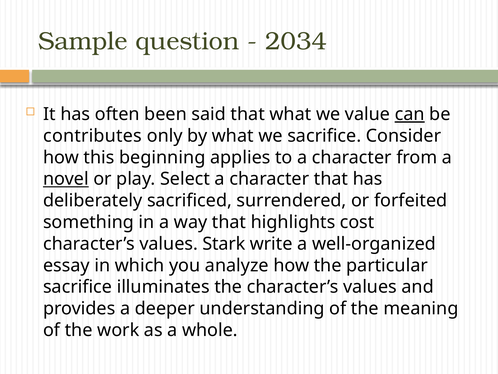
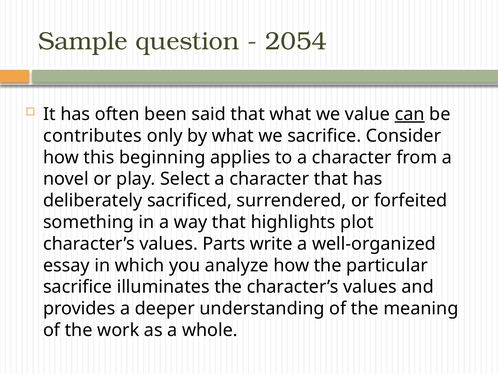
2034: 2034 -> 2054 (296, 41)
novel underline: present -> none (66, 179)
cost: cost -> plot (357, 222)
Stark: Stark -> Parts (224, 243)
